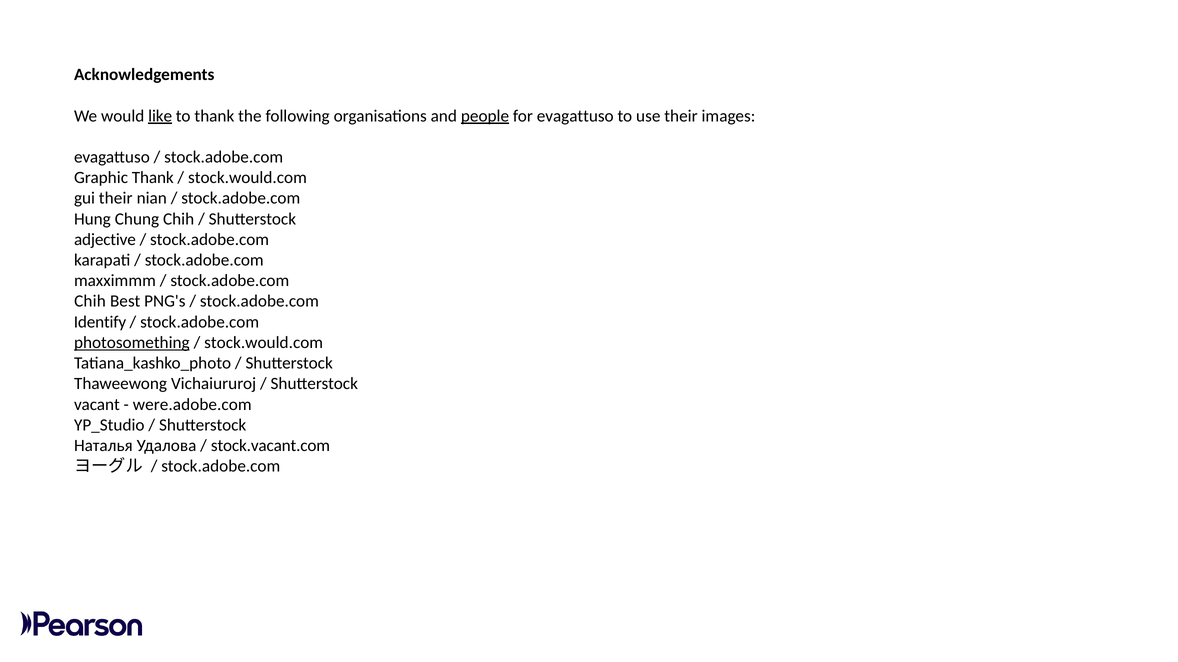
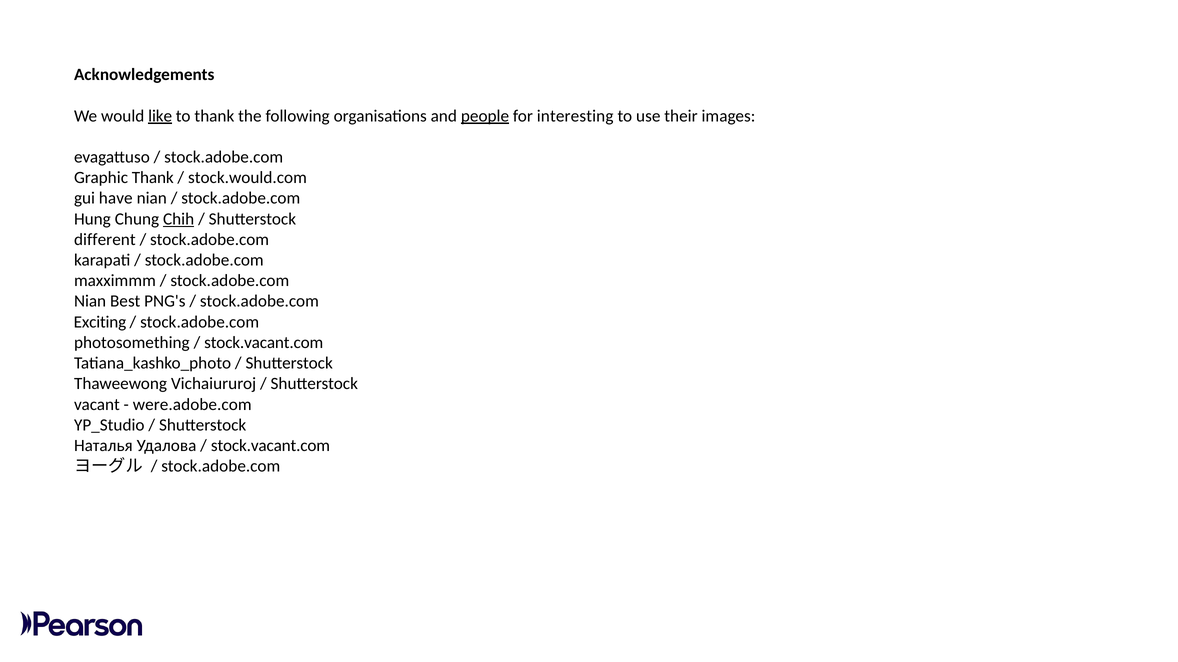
for evagattuso: evagattuso -> interesting (575, 116)
gui their: their -> have (116, 198)
Chih underline: none -> present (179, 219)
adjective: adjective -> different (105, 240)
Chih: Chih -> Nian (90, 302)
Identify: Identify -> Exciting (100, 322)
photosomething underline: present -> none (132, 343)
stock.would.com: stock.would.com -> stock.vacant.com (264, 343)
